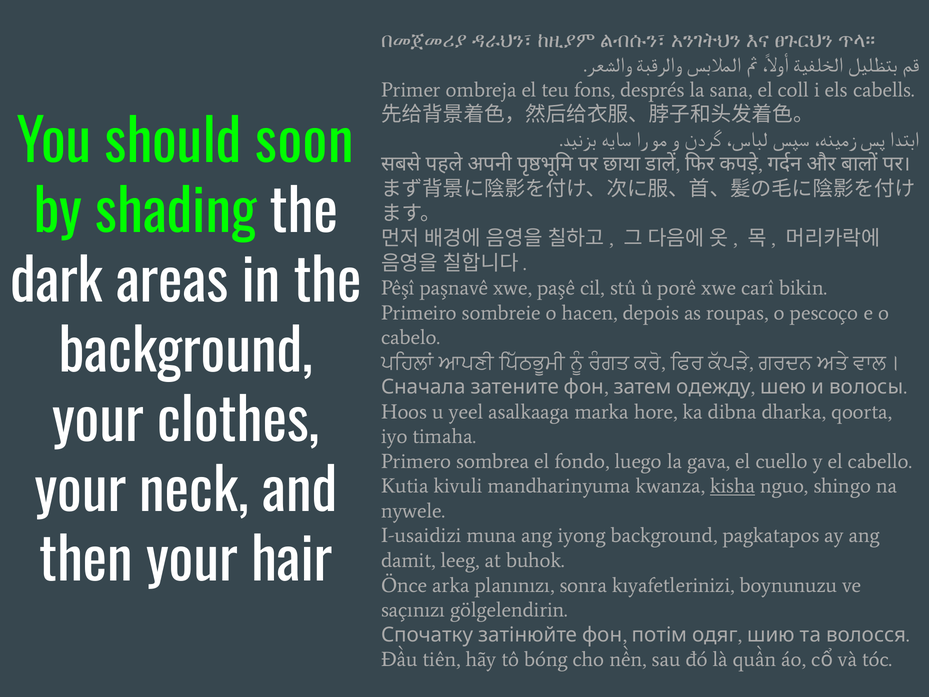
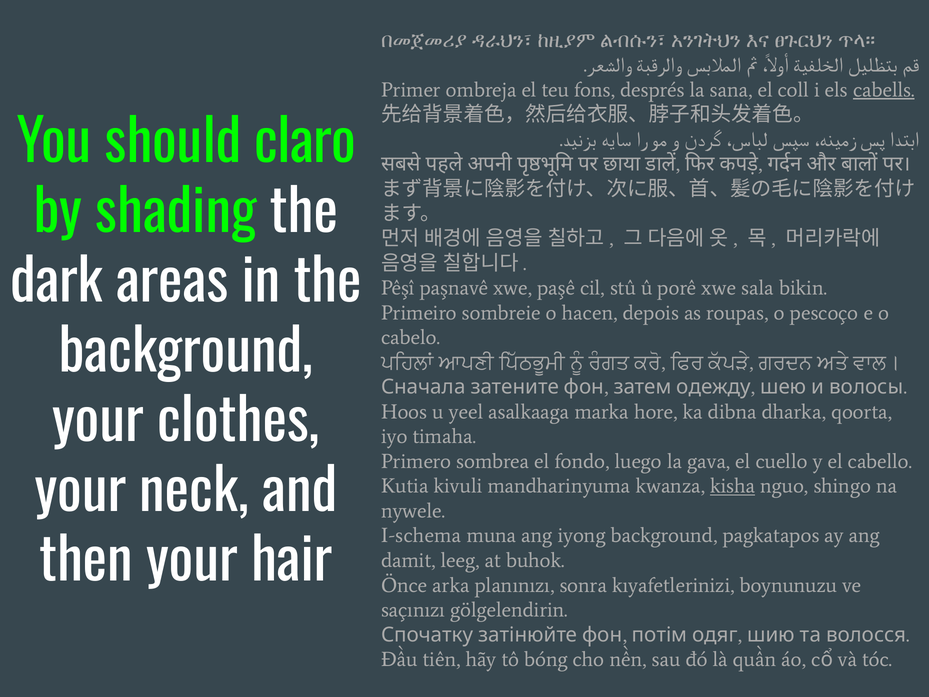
cabells underline: none -> present (884, 90)
soon: soon -> claro (305, 143)
carî: carî -> sala (757, 288)
I-usaidizi: I-usaidizi -> I-schema (421, 535)
